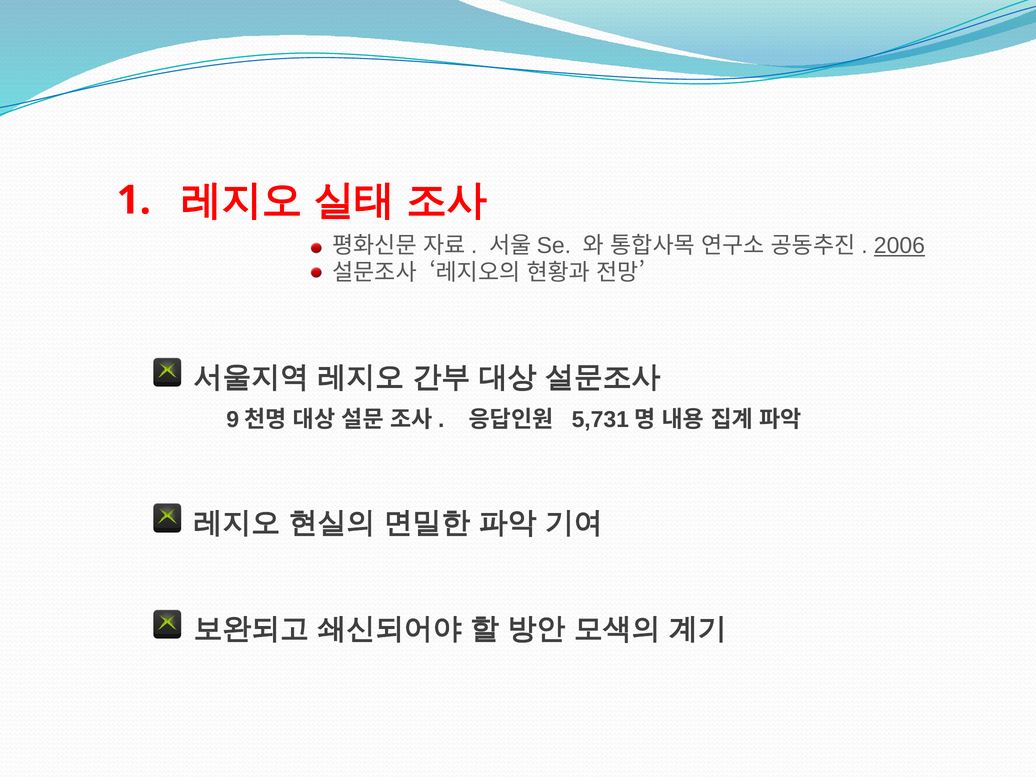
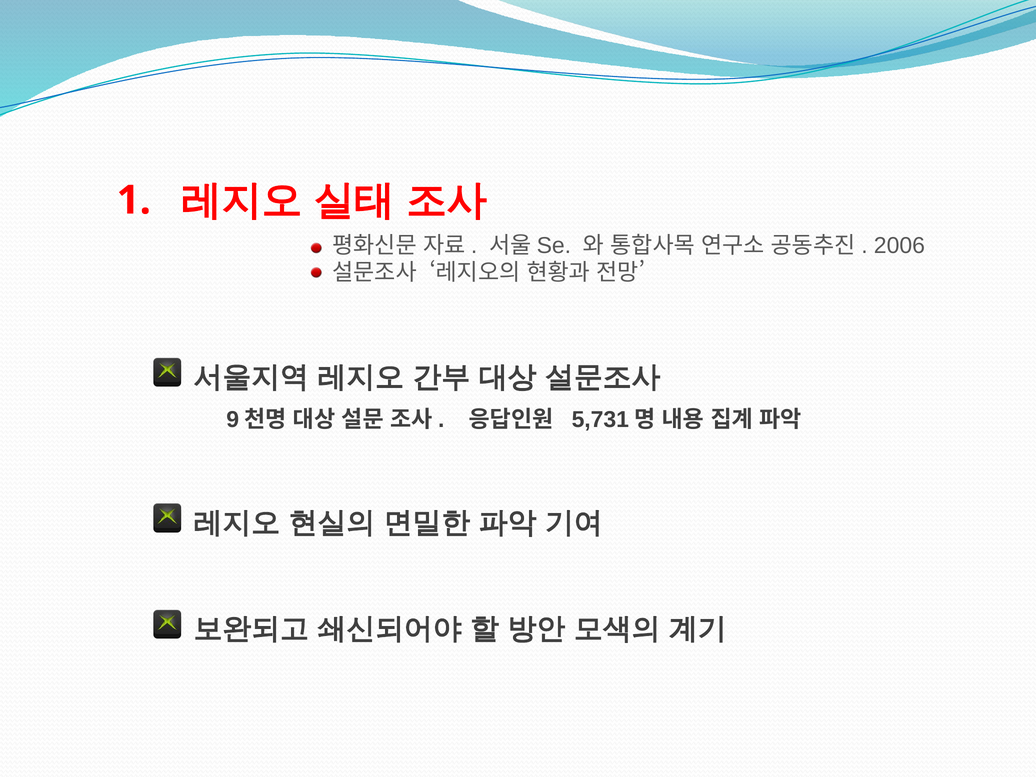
2006 underline: present -> none (899, 246)
